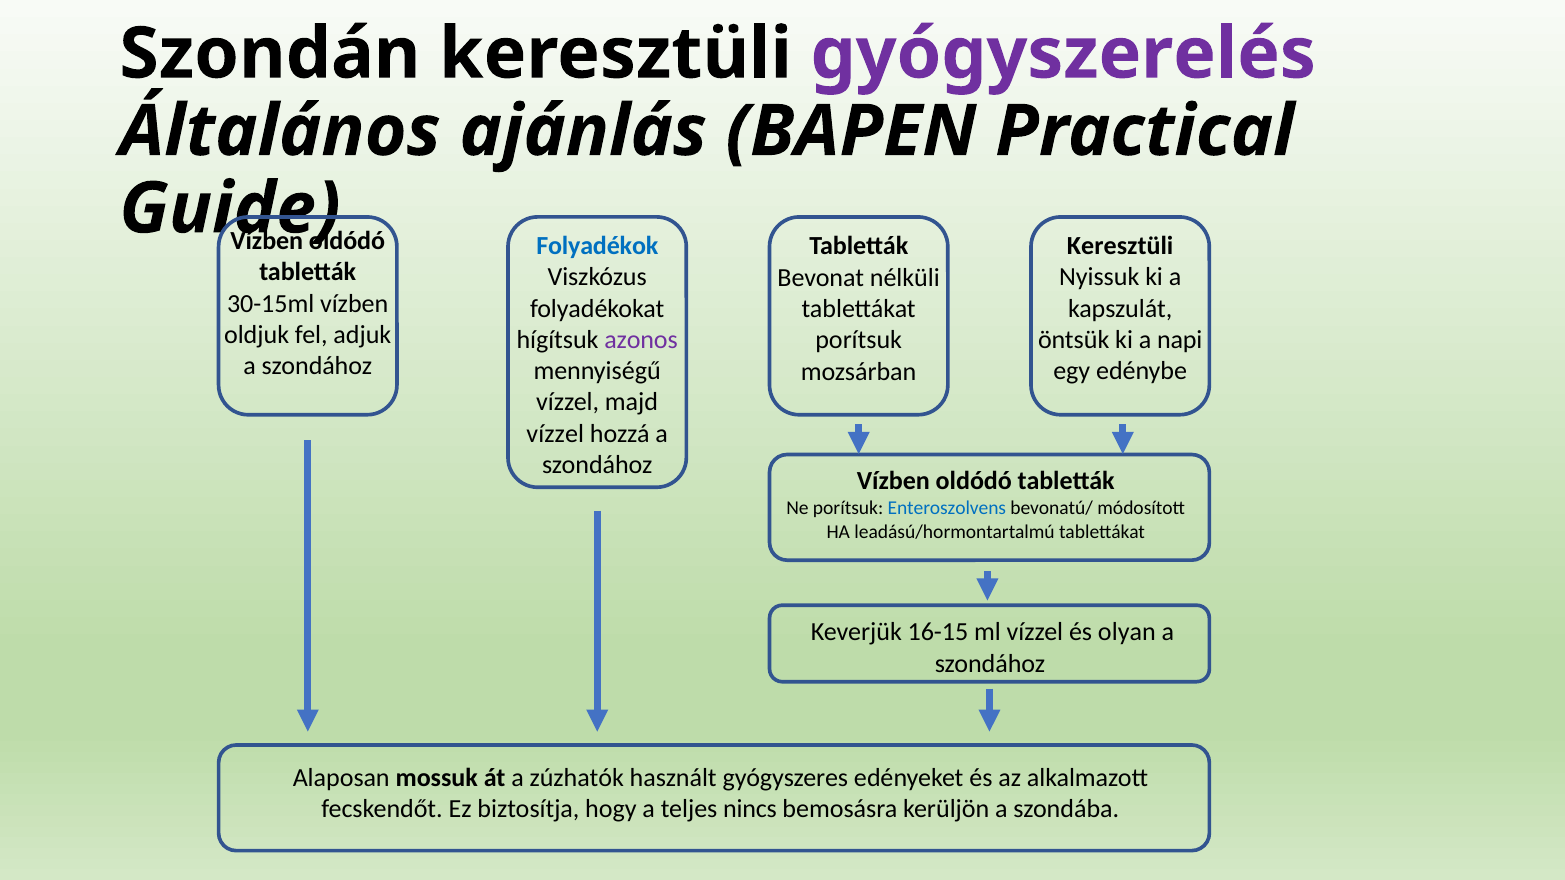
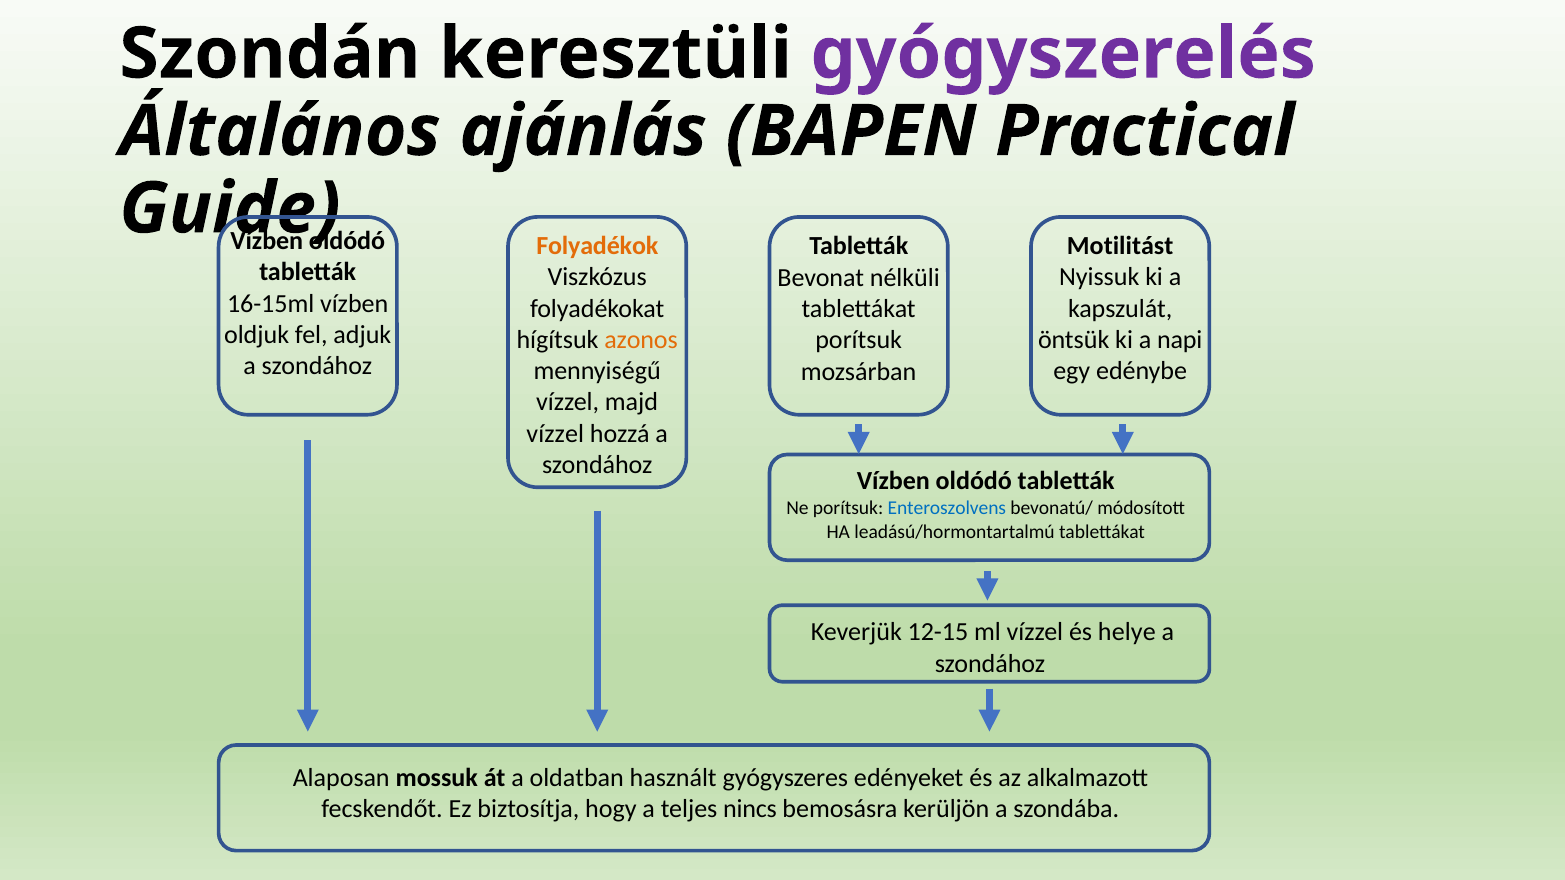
Folyadékok colour: blue -> orange (597, 246)
Keresztüli: Keresztüli -> Motilitást (1120, 246)
30-15ml: 30-15ml -> 16-15ml (271, 304)
azonos colour: purple -> orange (641, 340)
16-15: 16-15 -> 12-15 (938, 632)
olyan: olyan -> helye (1127, 632)
zúzhatók: zúzhatók -> oldatban (577, 778)
